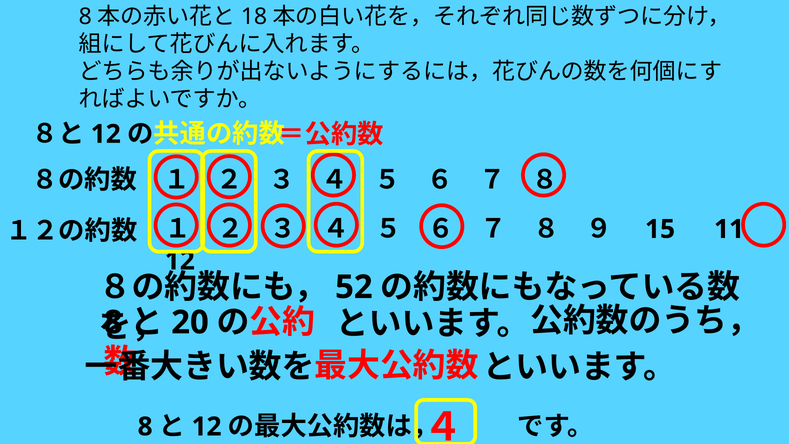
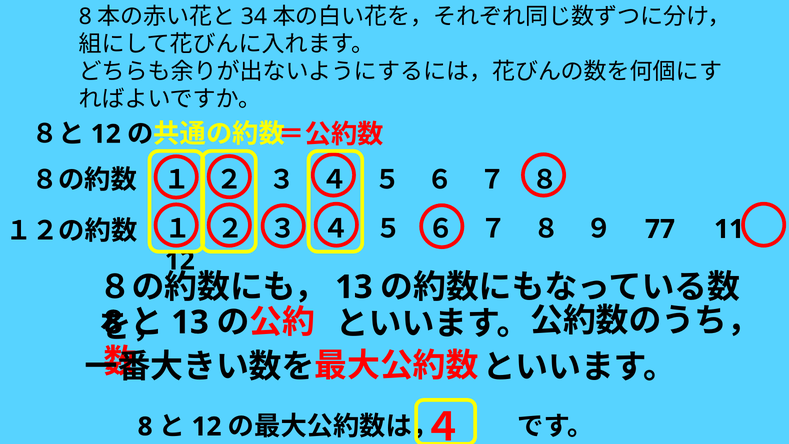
18: 18 -> 34 (254, 16)
15: 15 -> 77 (660, 229)
52: 52 -> 13 (354, 287)
20: 20 -> 13 (190, 322)
